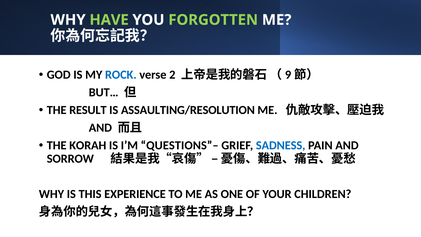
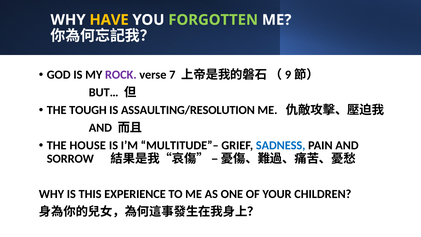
HAVE colour: light green -> yellow (109, 20)
ROCK colour: blue -> purple (121, 75)
2: 2 -> 7 (172, 75)
RESULT: RESULT -> TOUGH (88, 110)
KORAH: KORAH -> HOUSE (88, 145)
QUESTIONS”–: QUESTIONS”– -> MULTITUDE”– (180, 145)
